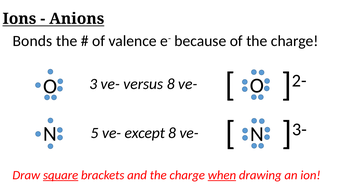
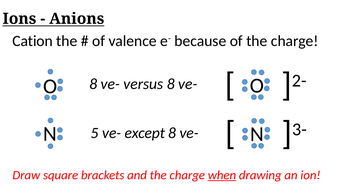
Bonds: Bonds -> Cation (33, 41)
3: 3 -> 8 (93, 84)
square underline: present -> none (61, 175)
